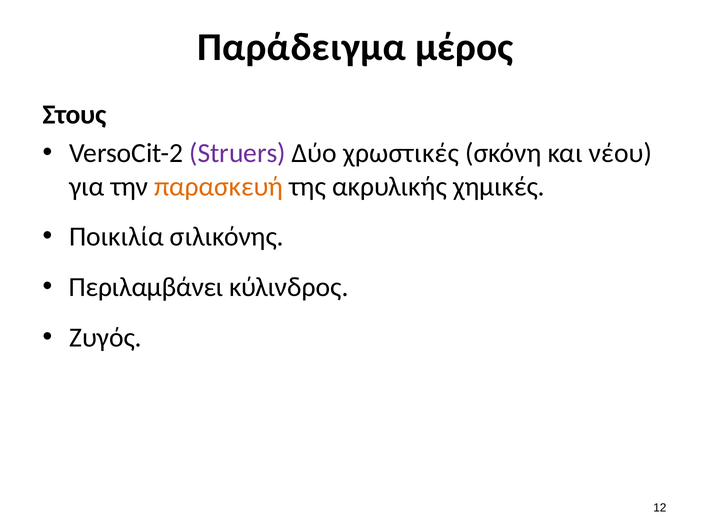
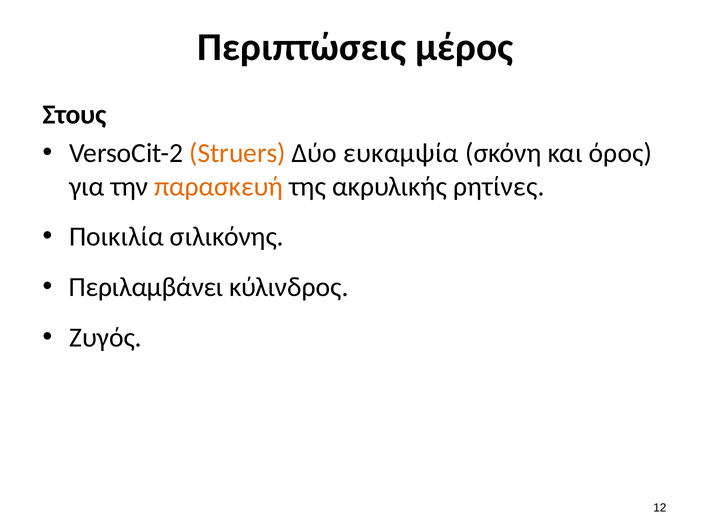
Παράδειγμα: Παράδειγμα -> Περιπτώσεις (302, 47)
Struers colour: purple -> orange (238, 153)
χρωστικές: χρωστικές -> ευκαμψία (401, 153)
νέου: νέου -> όρος (620, 153)
χημικές: χημικές -> ρητίνες (499, 186)
